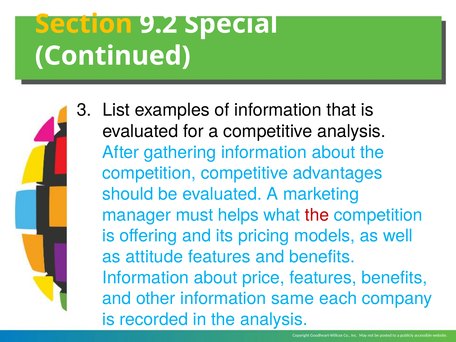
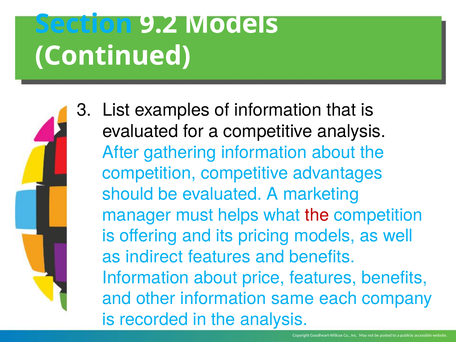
Section colour: yellow -> light blue (84, 24)
9.2 Special: Special -> Models (231, 24)
attitude: attitude -> indirect (154, 257)
